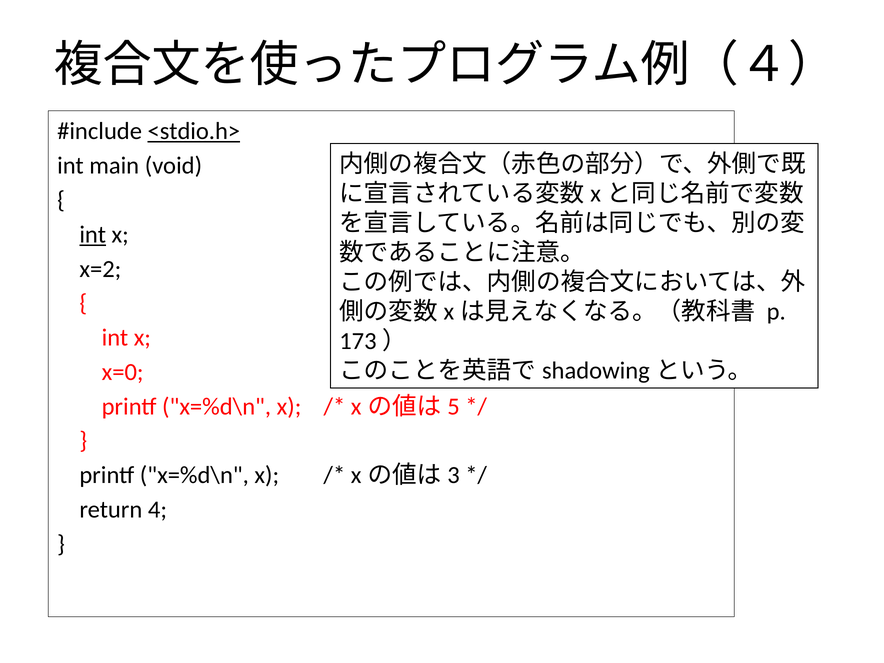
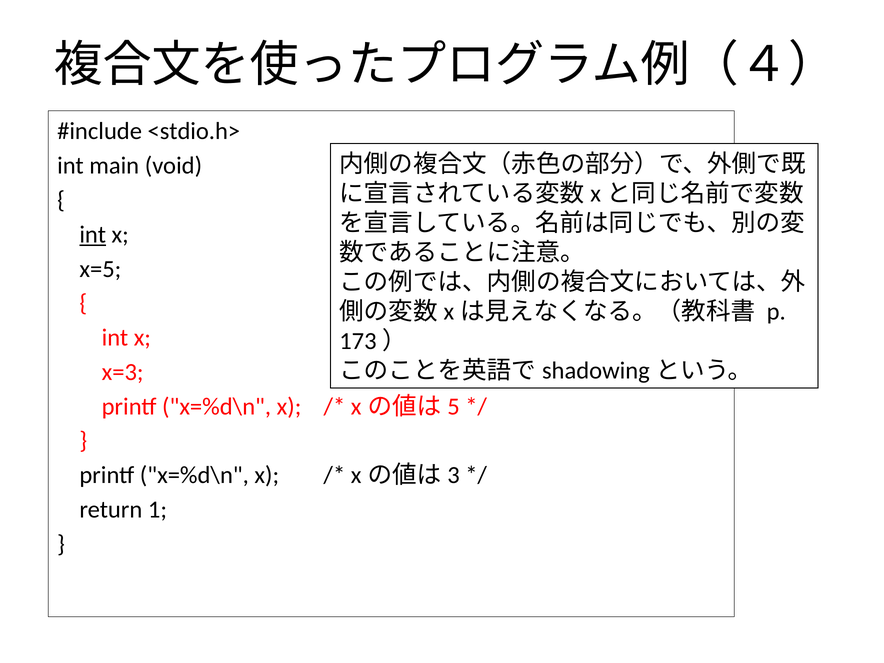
<stdio.h> underline: present -> none (194, 131)
x=2: x=2 -> x=5 (100, 269)
x=0: x=0 -> x=3 (123, 372)
4: 4 -> 1 (157, 510)
